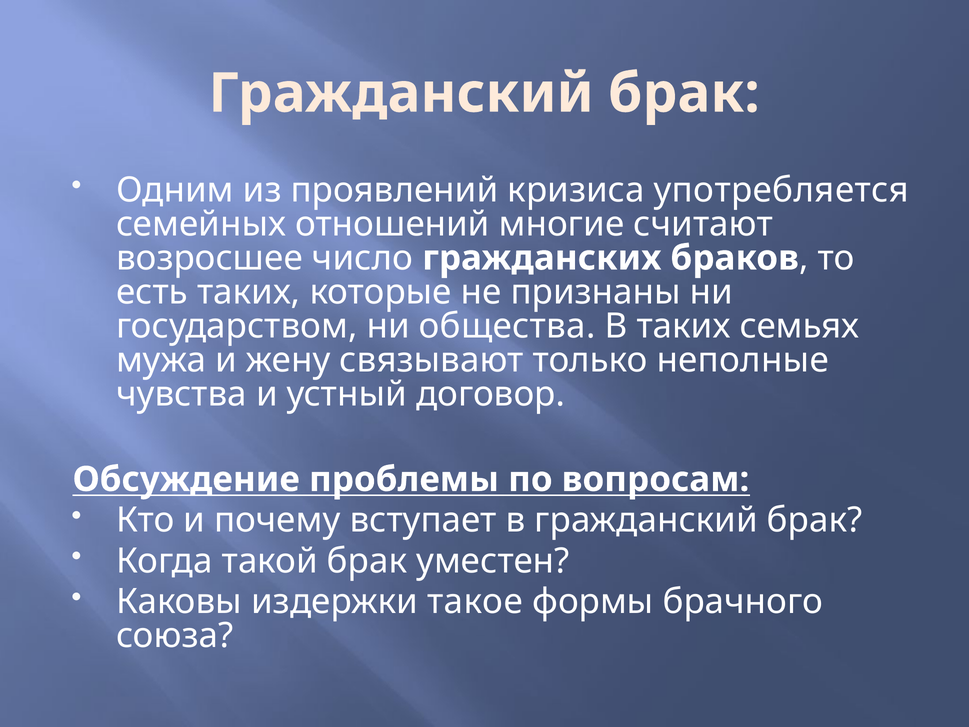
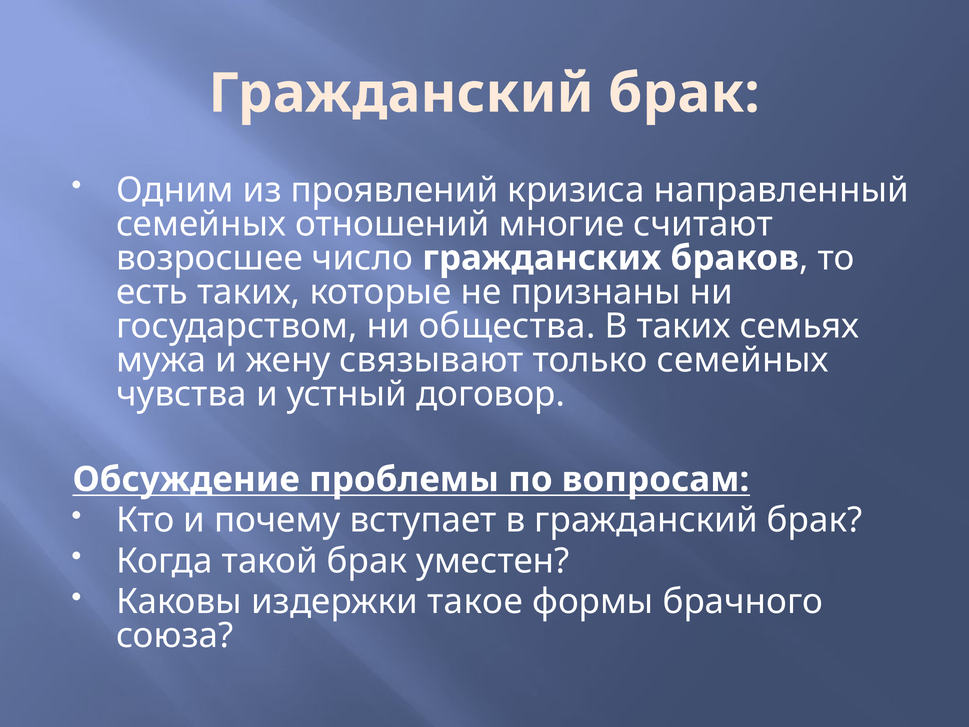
употребляется: употребляется -> направленный (781, 190)
только неполные: неполные -> семейных (743, 360)
